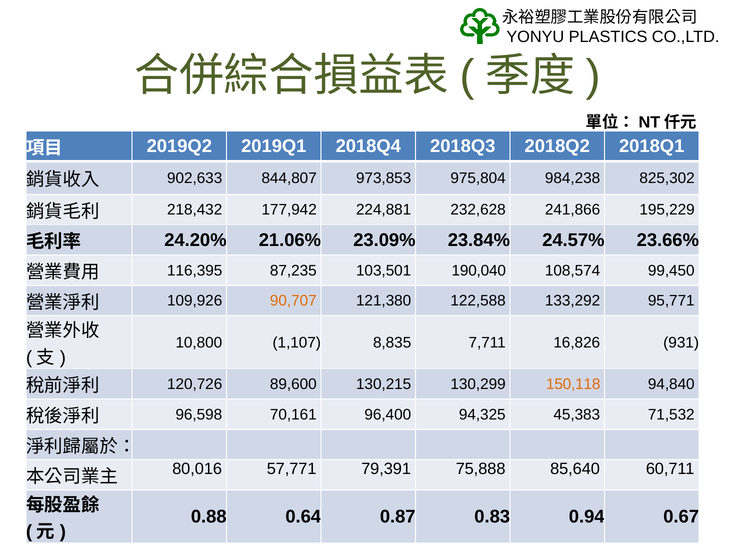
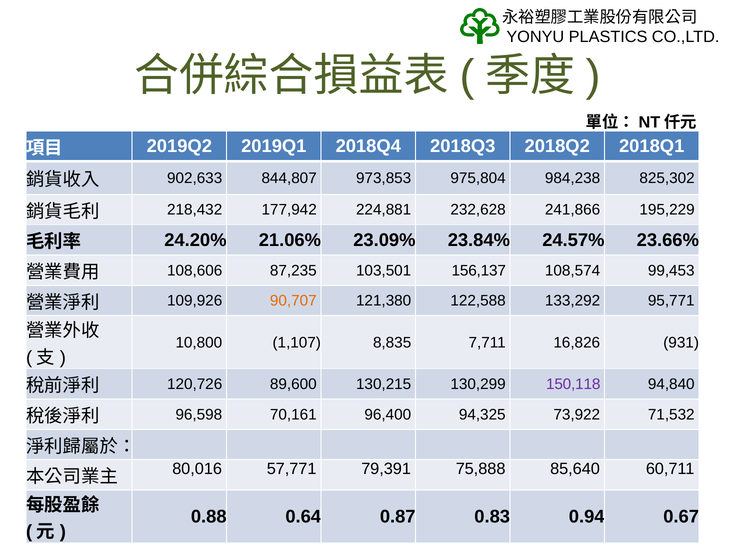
116,395: 116,395 -> 108,606 (195, 271)
190,040: 190,040 -> 156,137 (479, 271)
99,450: 99,450 -> 99,453 (671, 271)
150,118 colour: orange -> purple (573, 384)
45,383: 45,383 -> 73,922 (577, 415)
